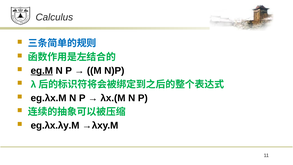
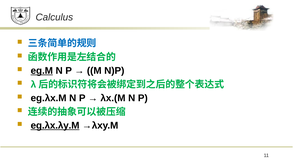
eg.λx.λy.M underline: none -> present (55, 125)
